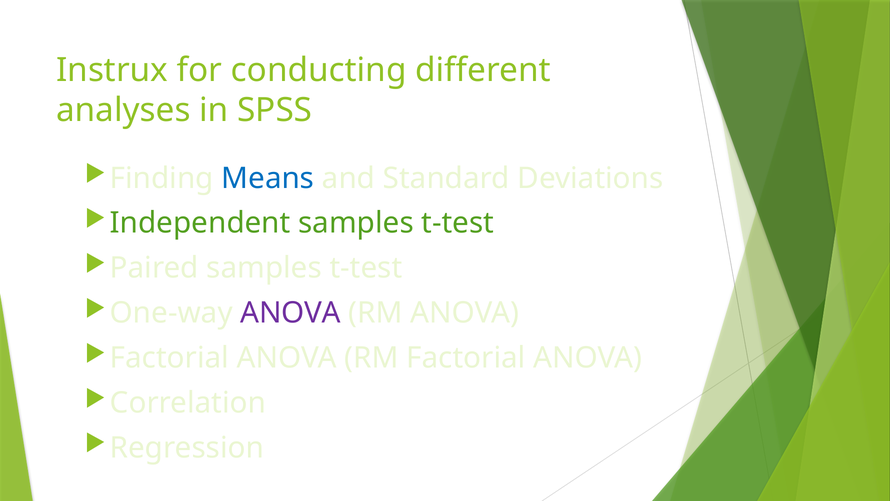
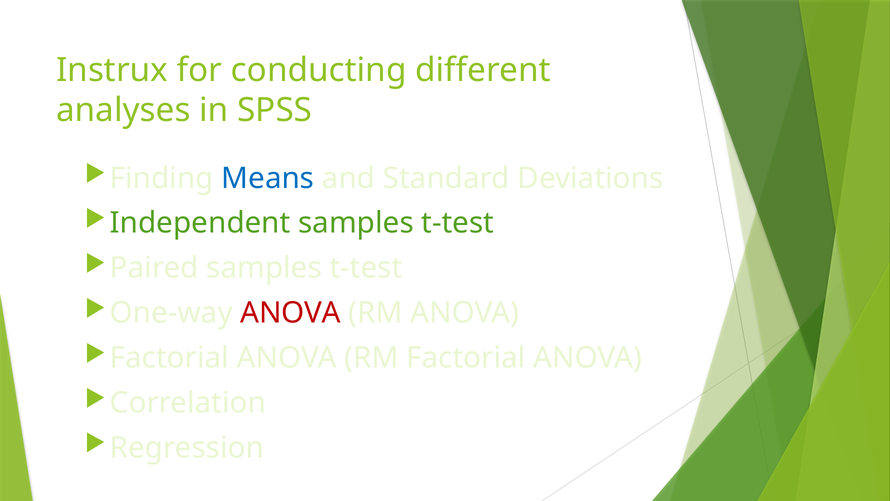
ANOVA colour: purple -> red (291, 313)
